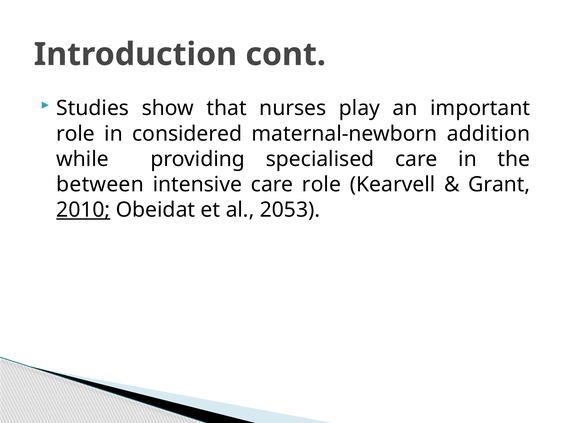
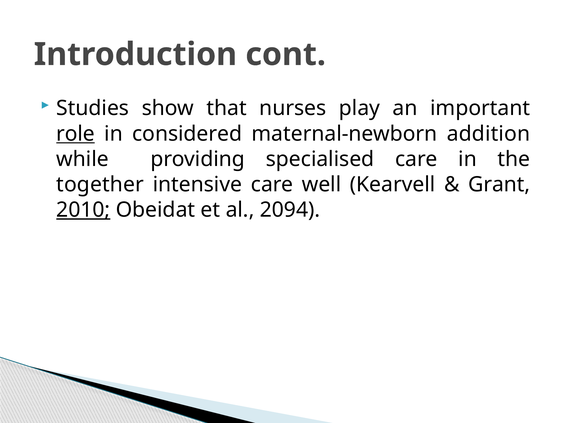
role underline: none -> present (76, 134)
between: between -> together (100, 185)
care role: role -> well (322, 185)
2053: 2053 -> 2094 (290, 210)
